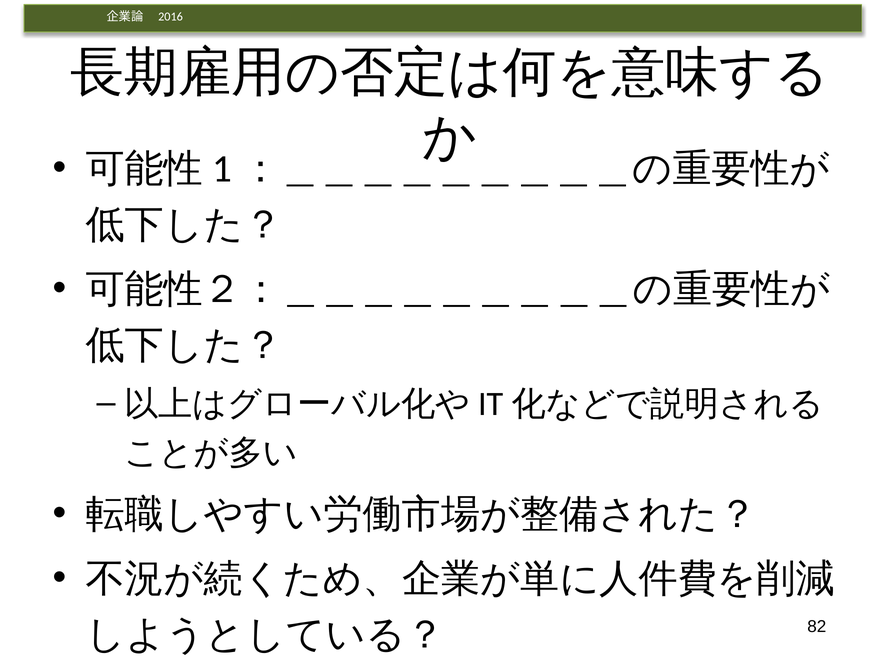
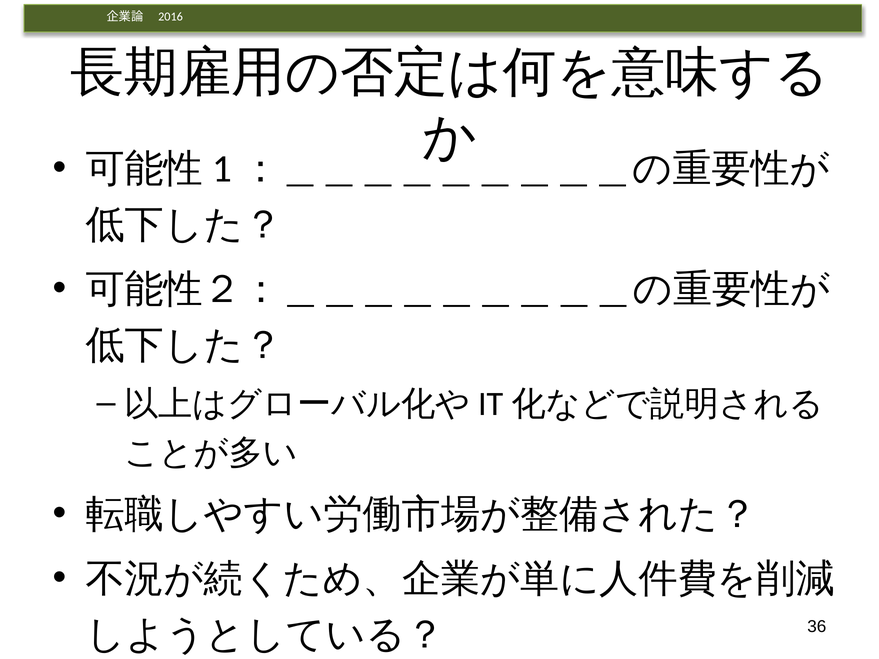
82: 82 -> 36 (817, 627)
